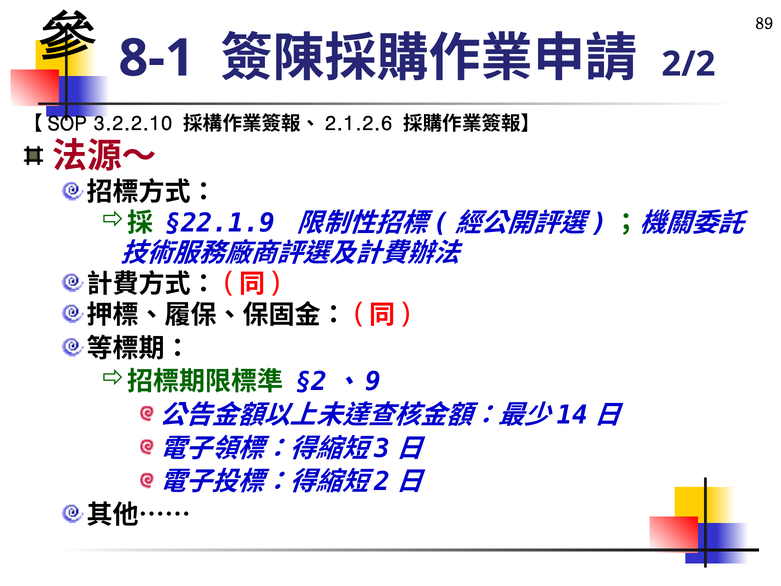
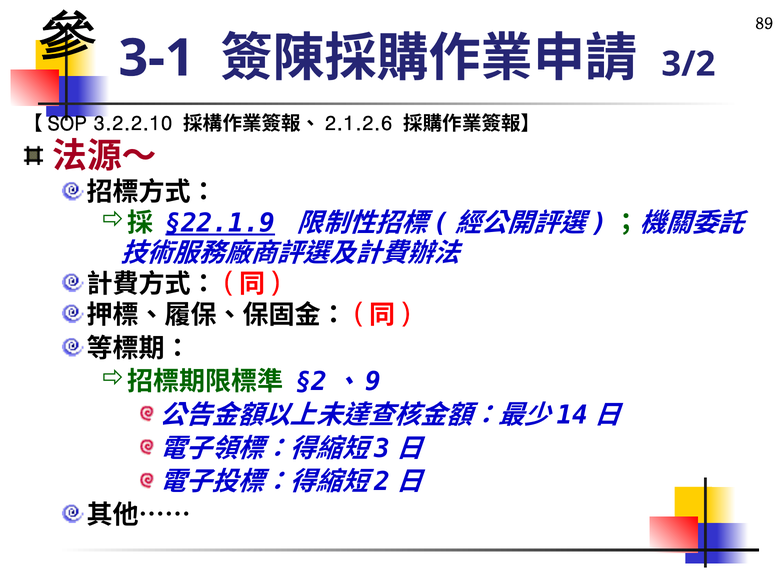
8-1: 8-1 -> 3-1 (157, 58)
2/2: 2/2 -> 3/2 (688, 64)
§22.1.9 underline: none -> present (220, 223)
